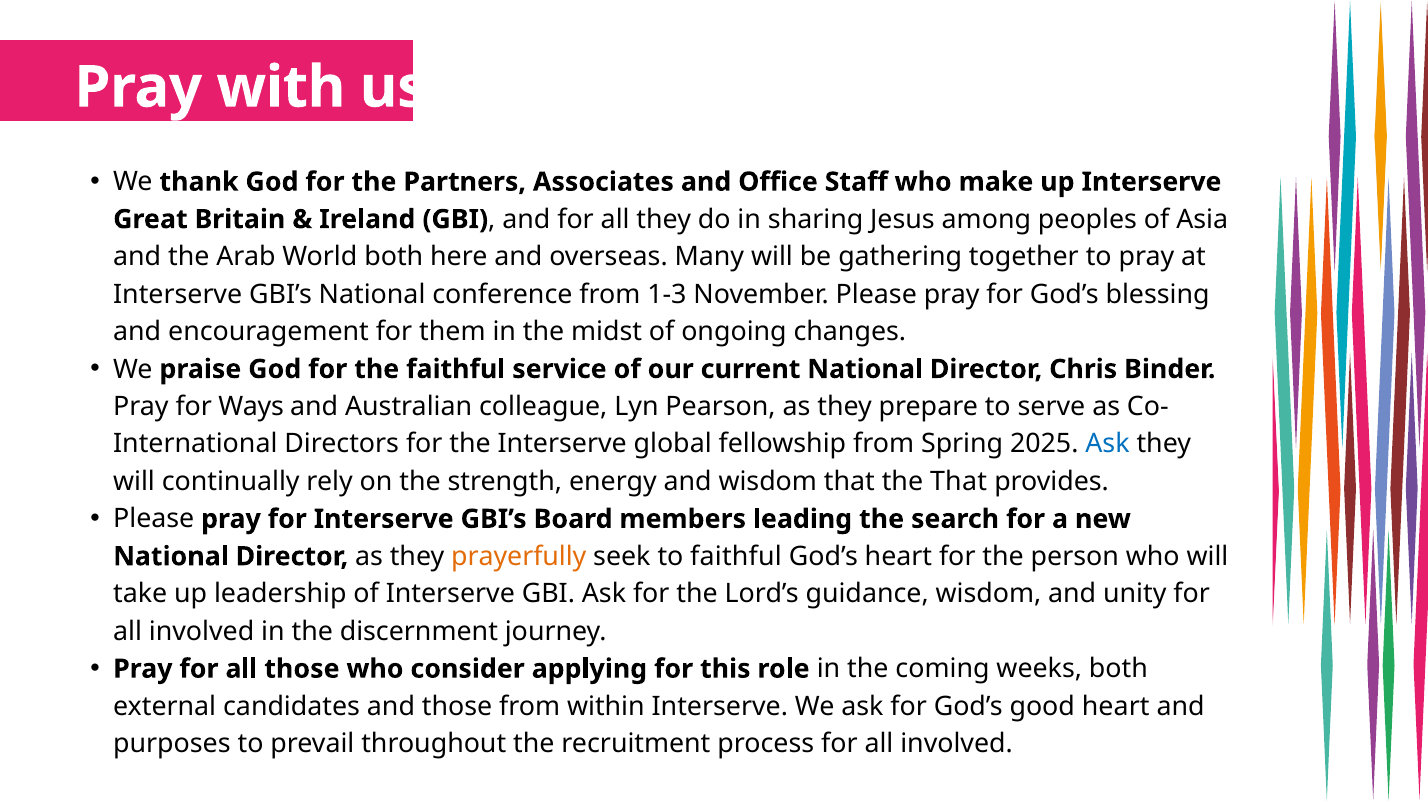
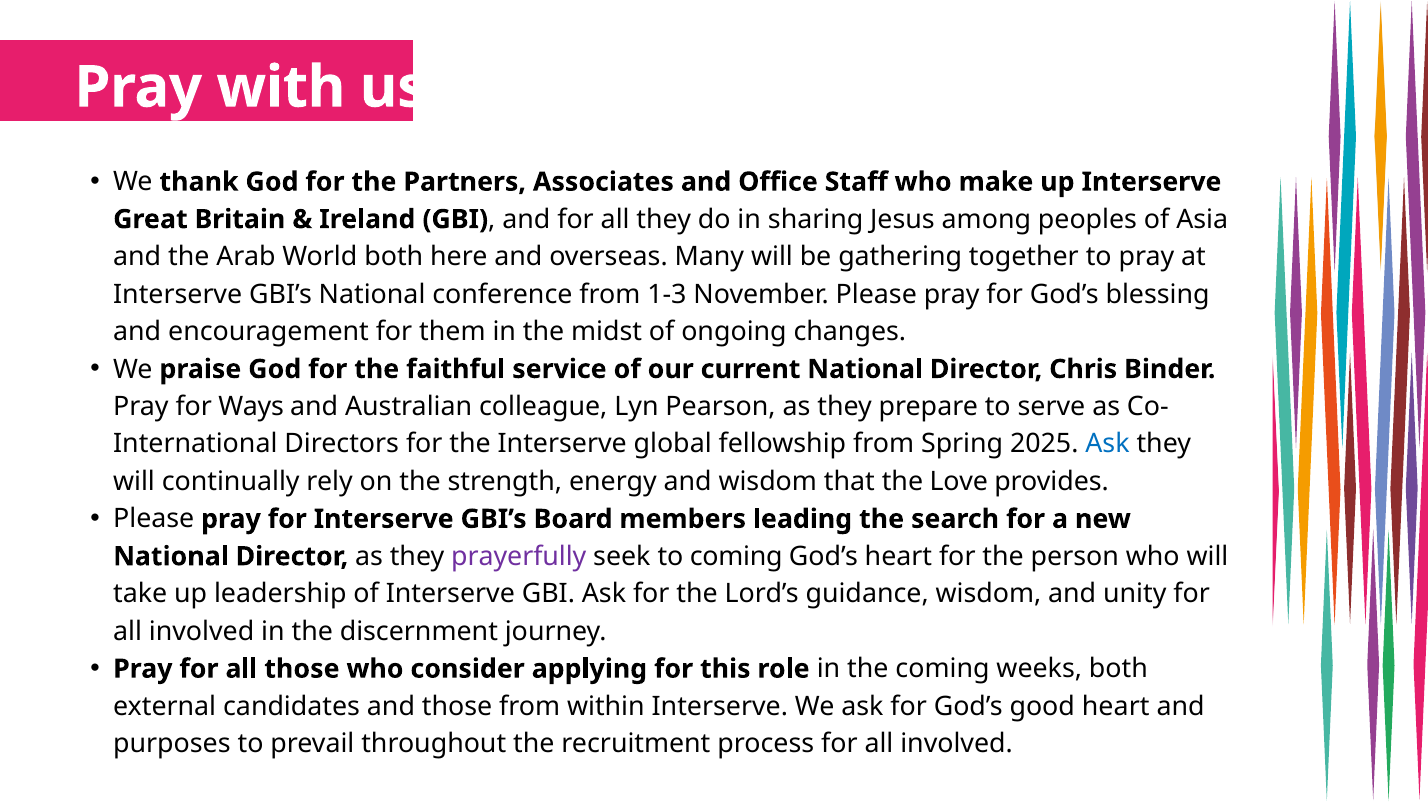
the That: That -> Love (959, 482)
prayerfully colour: orange -> purple (519, 557)
to faithful: faithful -> coming (736, 557)
